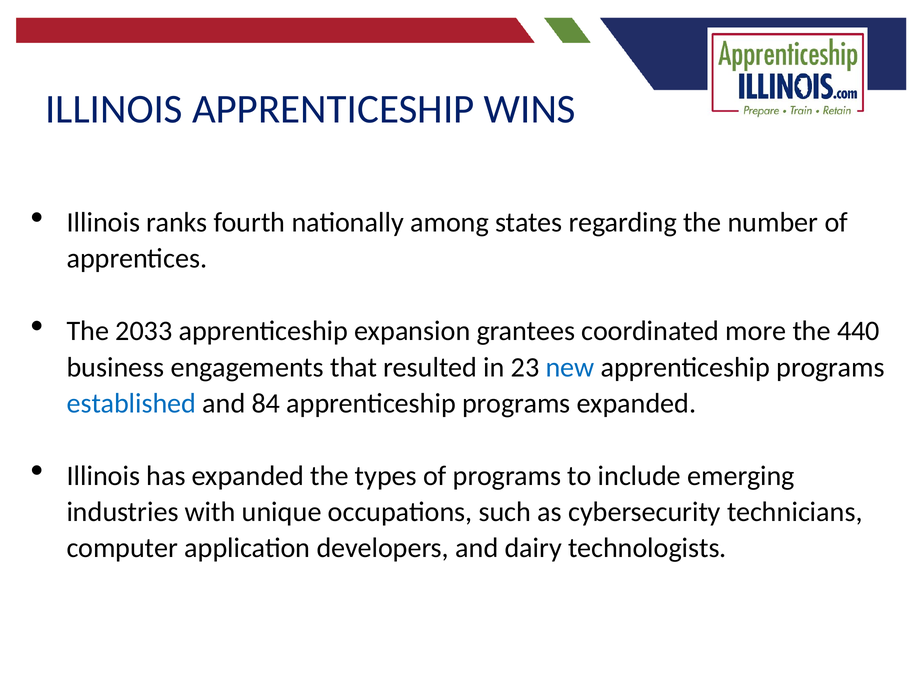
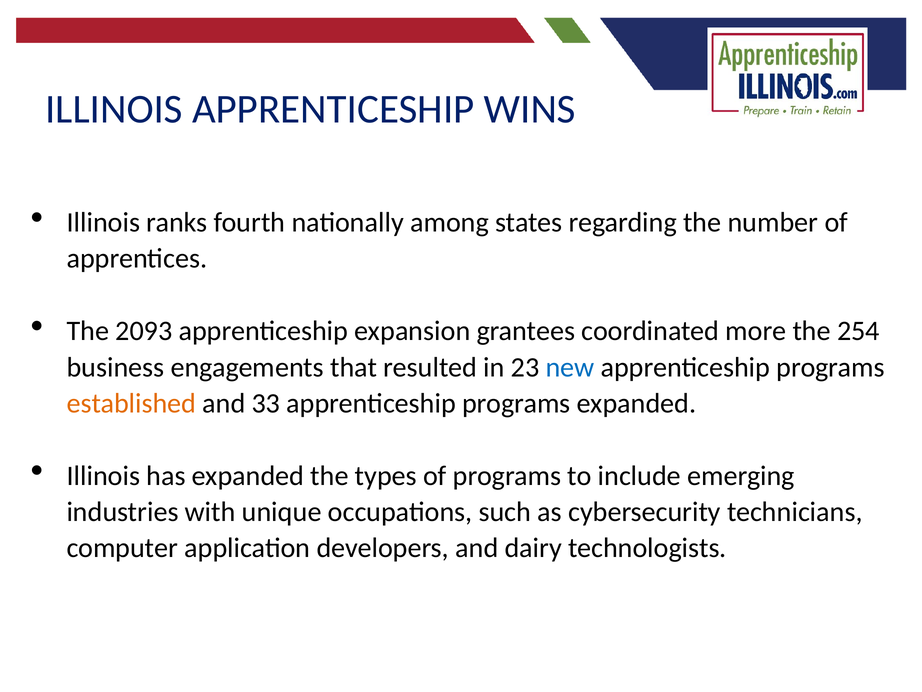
2033: 2033 -> 2093 (144, 331)
440: 440 -> 254 (858, 331)
established colour: blue -> orange (131, 403)
84: 84 -> 33 (266, 403)
